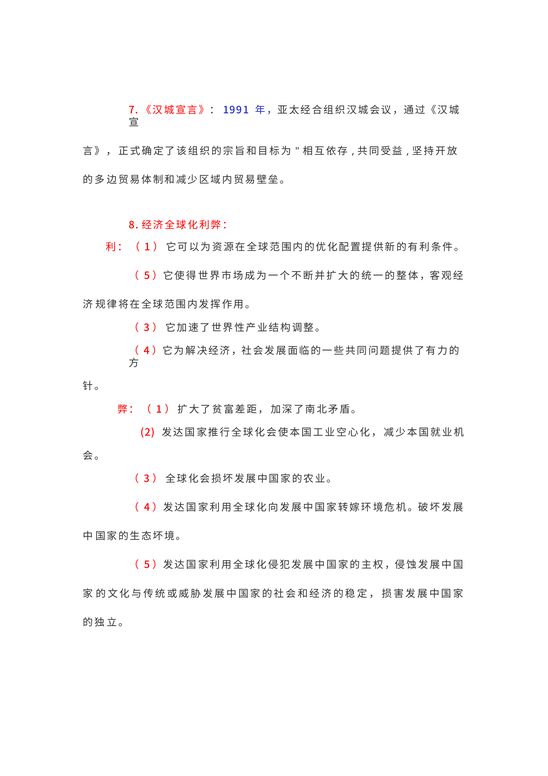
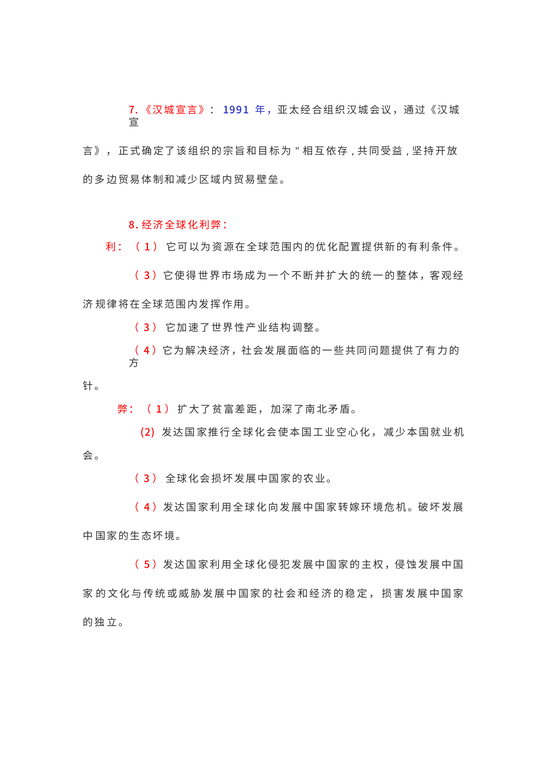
5: 5 -> 3 (147, 276)
